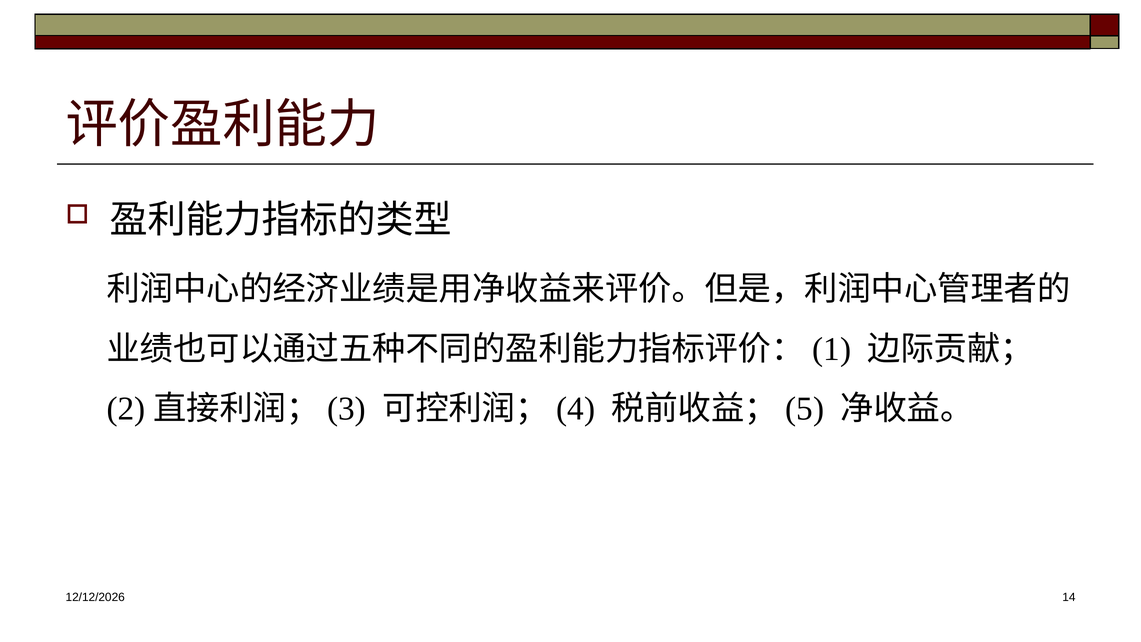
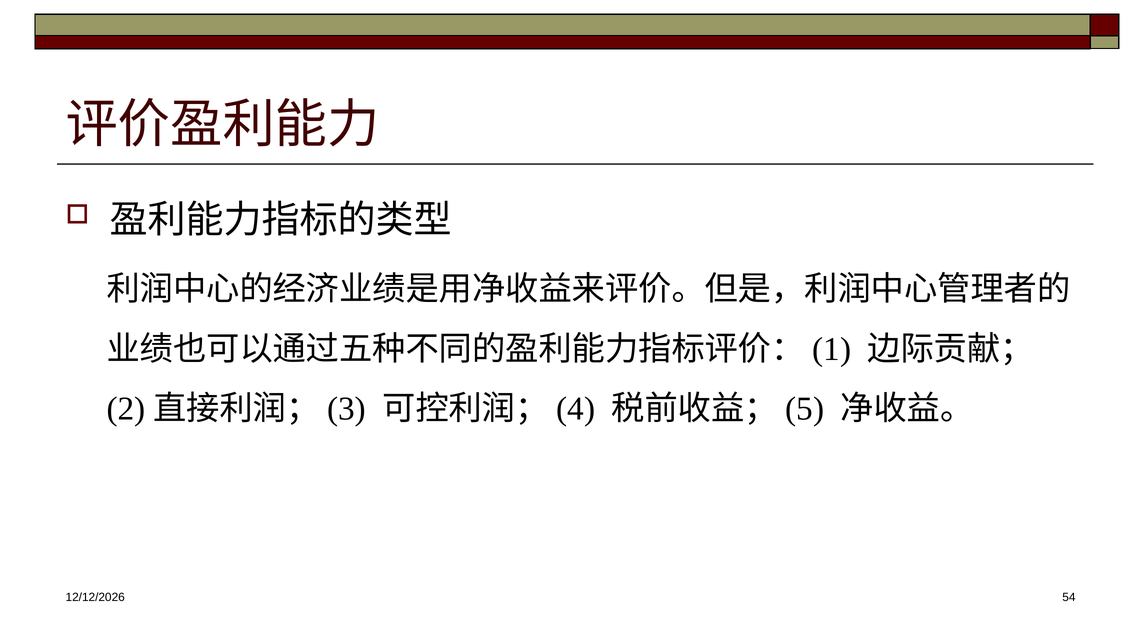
14: 14 -> 54 (1069, 597)
